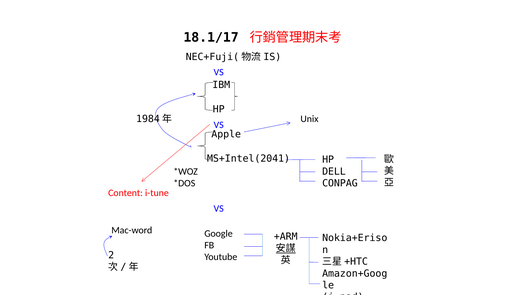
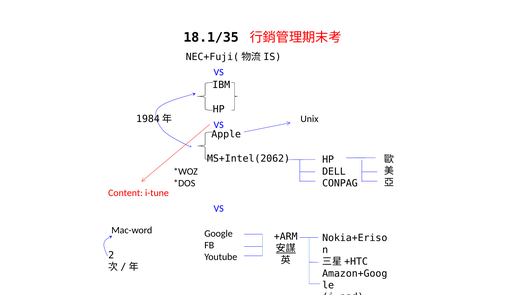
18.1/17: 18.1/17 -> 18.1/35 (211, 37)
MS+Intel(2041: MS+Intel(2041 -> MS+Intel(2062 (249, 159)
